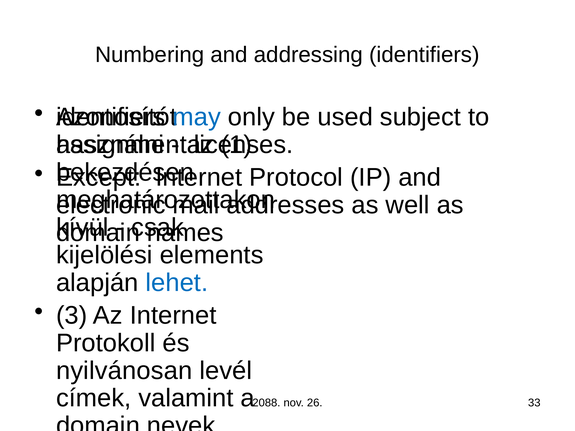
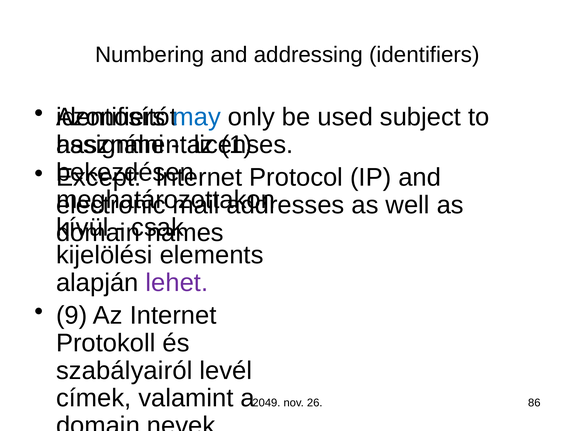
lehet colour: blue -> purple (177, 283)
3: 3 -> 9 (72, 316)
nyilvánosan: nyilvánosan -> szabályairól (124, 371)
2088: 2088 -> 2049 (266, 403)
33: 33 -> 86 (534, 403)
